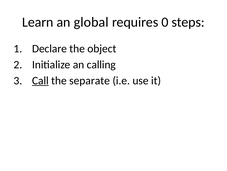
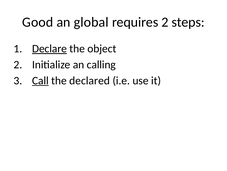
Learn: Learn -> Good (38, 22)
requires 0: 0 -> 2 (165, 22)
Declare underline: none -> present (50, 48)
separate: separate -> declared (90, 80)
